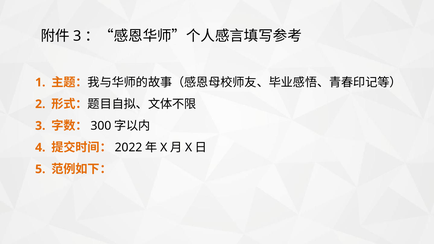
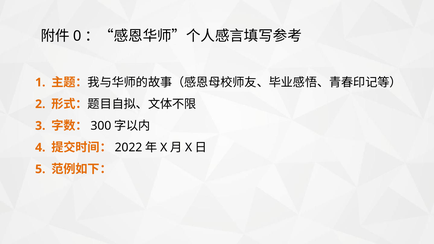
3: 3 -> 0 (77, 36)
